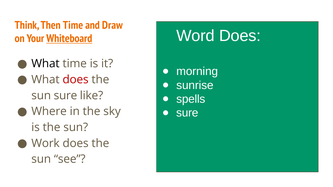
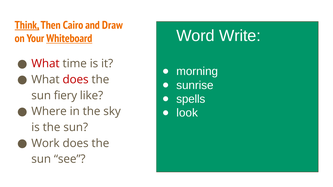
Think underline: none -> present (27, 25)
Then Time: Time -> Cairo (73, 25)
Word Does: Does -> Write (240, 36)
What colour: black -> red (45, 64)
sun sure: sure -> fiery (65, 96)
sure: sure -> look (187, 113)
